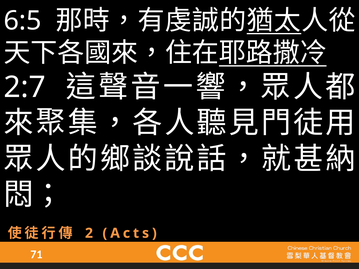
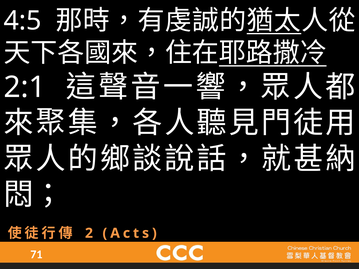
6:5: 6:5 -> 4:5 (23, 21)
2:7: 2:7 -> 2:1 (25, 87)
